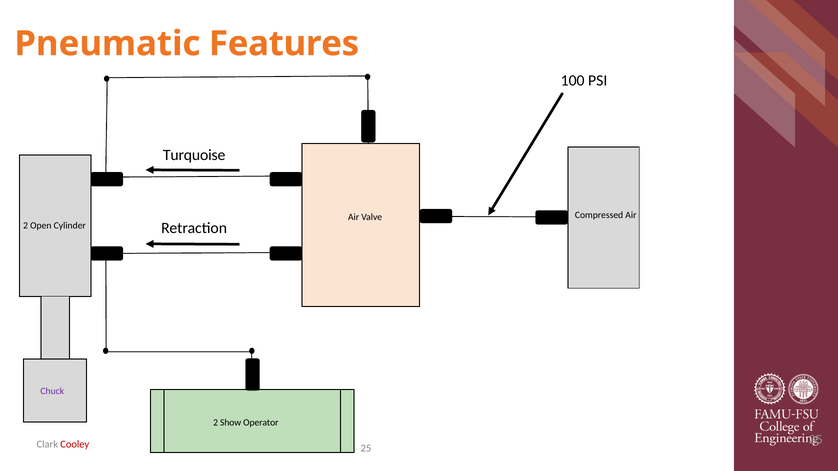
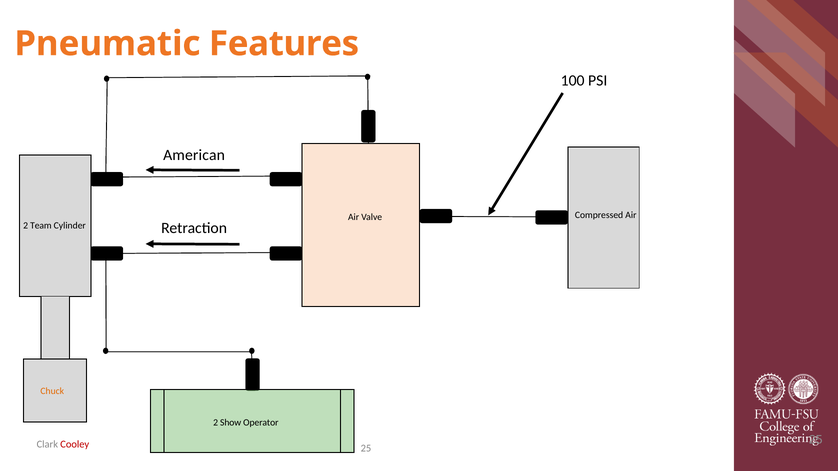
Turquoise: Turquoise -> American (194, 155)
Open: Open -> Team (41, 226)
Chuck colour: purple -> orange (52, 391)
